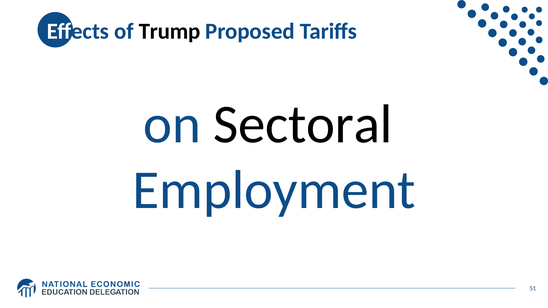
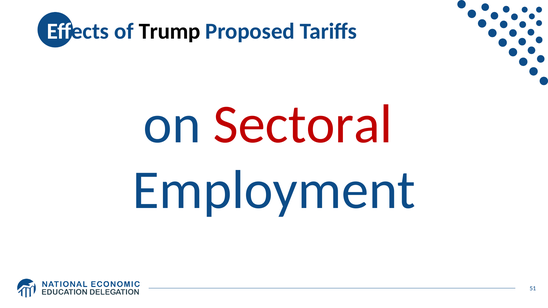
Sectoral colour: black -> red (303, 124)
